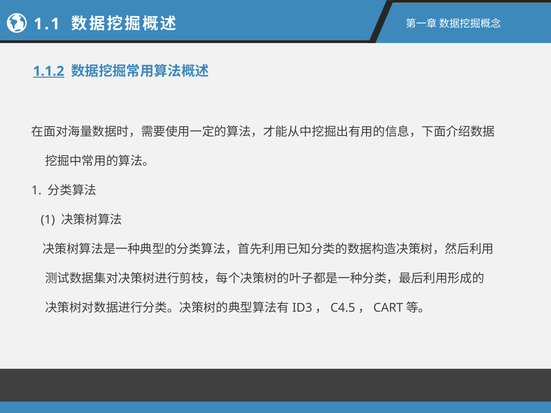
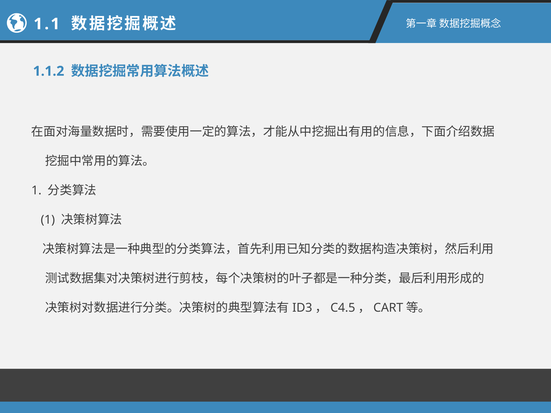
1.1.2 underline: present -> none (49, 71)
